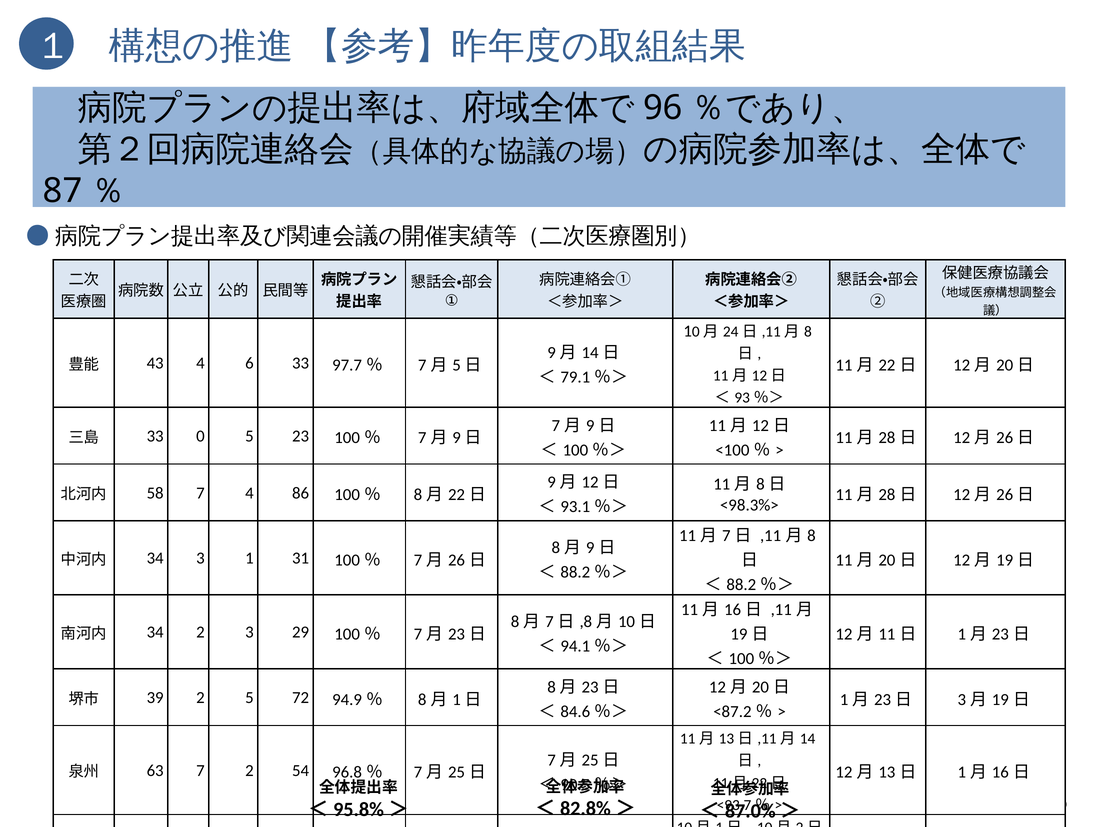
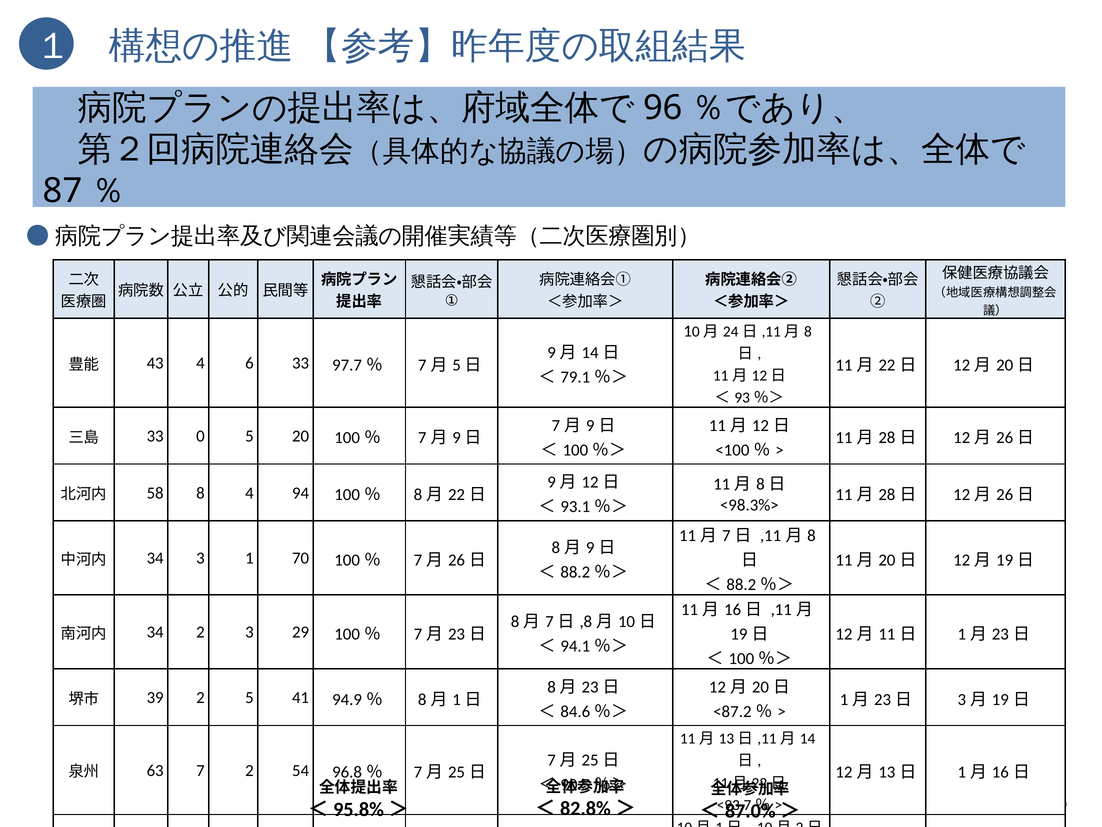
5 23: 23 -> 20 (301, 436)
58 7: 7 -> 8 (200, 493)
86: 86 -> 94 (301, 493)
1 31: 31 -> 70 (301, 558)
72: 72 -> 41 (301, 697)
